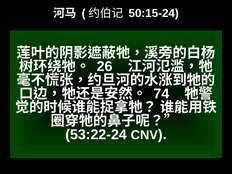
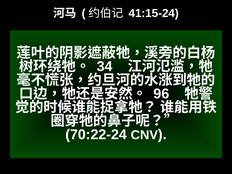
50:15-24: 50:15-24 -> 41:15-24 (154, 13)
26: 26 -> 34 (105, 66)
74: 74 -> 96 (161, 94)
53:22-24: 53:22-24 -> 70:22-24 (96, 135)
